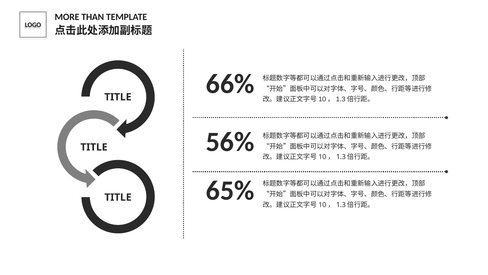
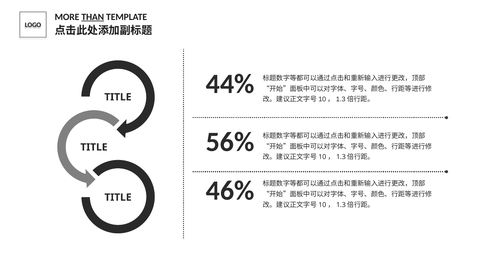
THAN underline: none -> present (93, 17)
66%: 66% -> 44% (230, 84)
65%: 65% -> 46% (230, 190)
